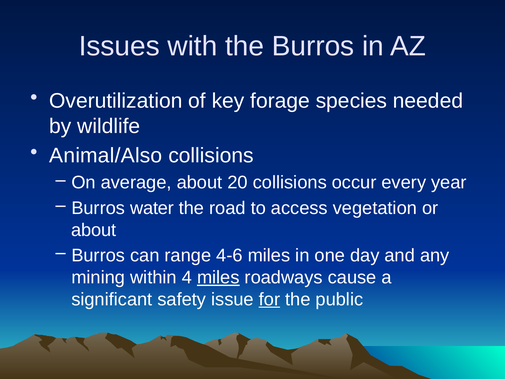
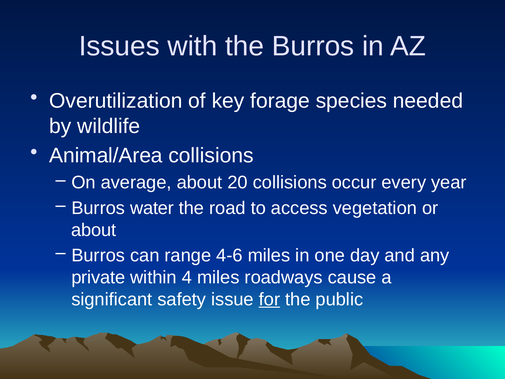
Animal/Also: Animal/Also -> Animal/Area (106, 155)
mining: mining -> private (98, 277)
miles underline: present -> none (218, 277)
